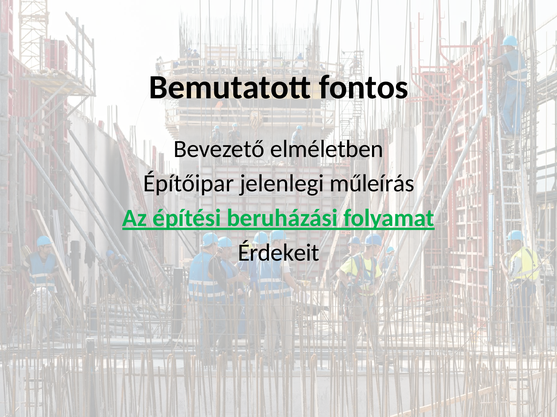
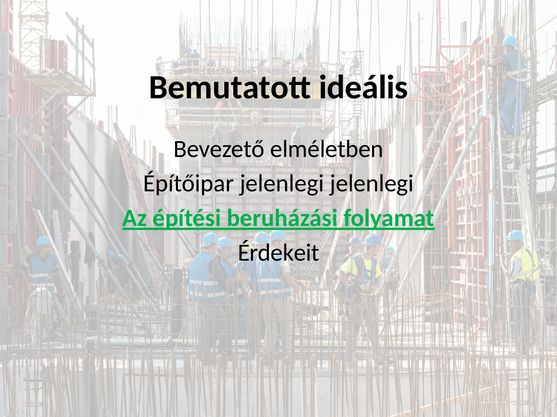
fontos: fontos -> ideális (363, 87)
jelenlegi műleírás: műleírás -> jelenlegi (372, 184)
